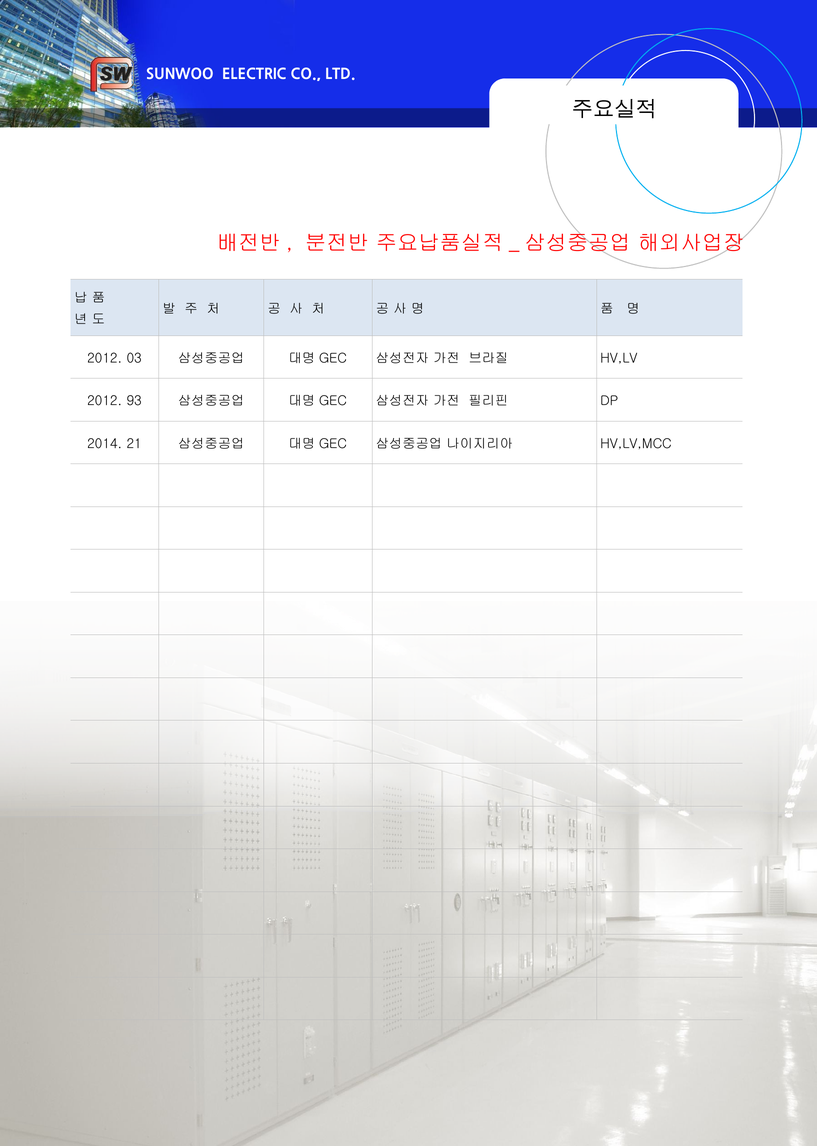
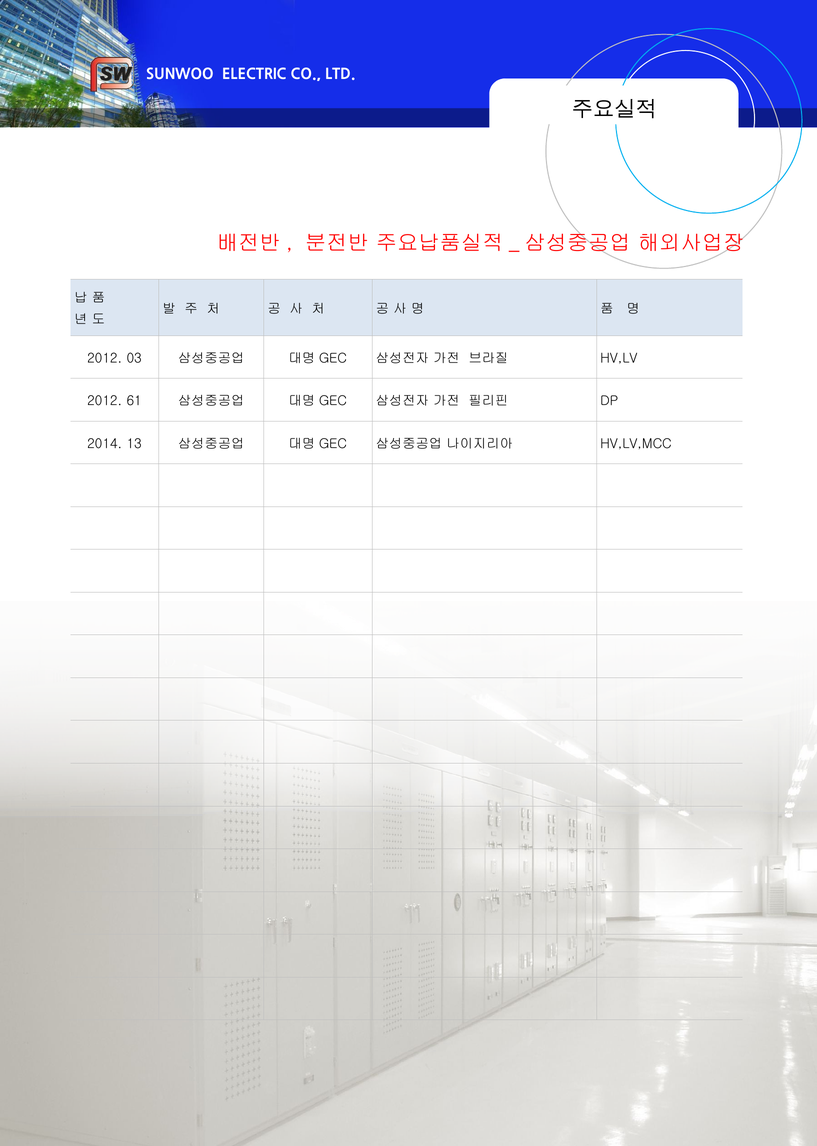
93: 93 -> 61 (134, 401)
21: 21 -> 13 (134, 444)
